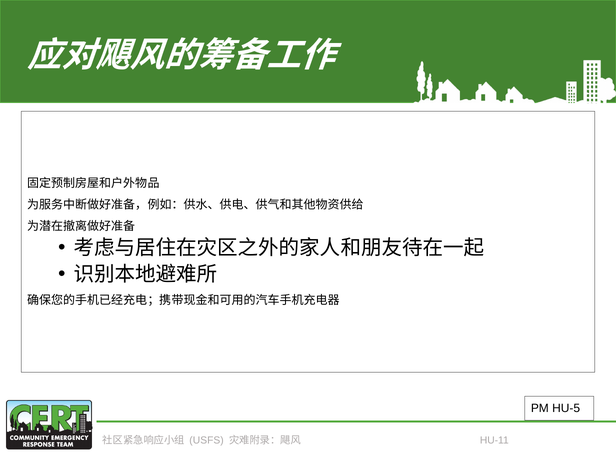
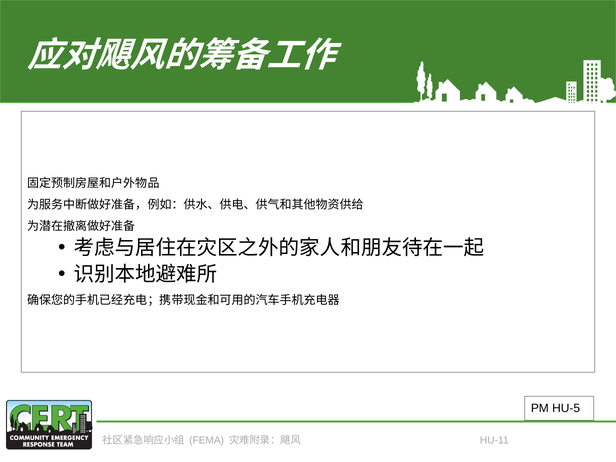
USFS: USFS -> FEMA (207, 440)
